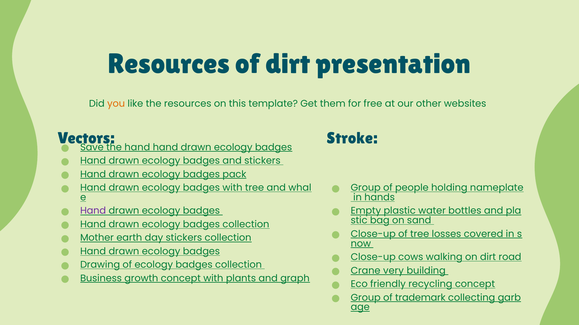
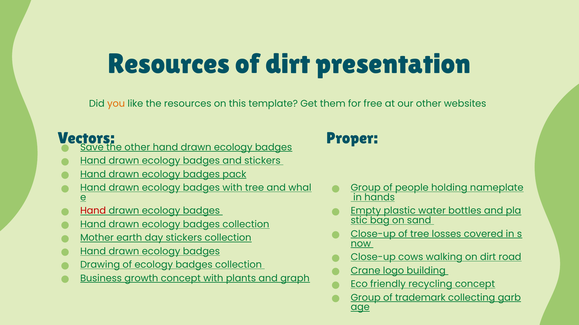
Stroke: Stroke -> Proper (352, 138)
the hand: hand -> other (137, 148)
Hand colour: purple -> red (93, 211)
very: very -> logo (393, 271)
